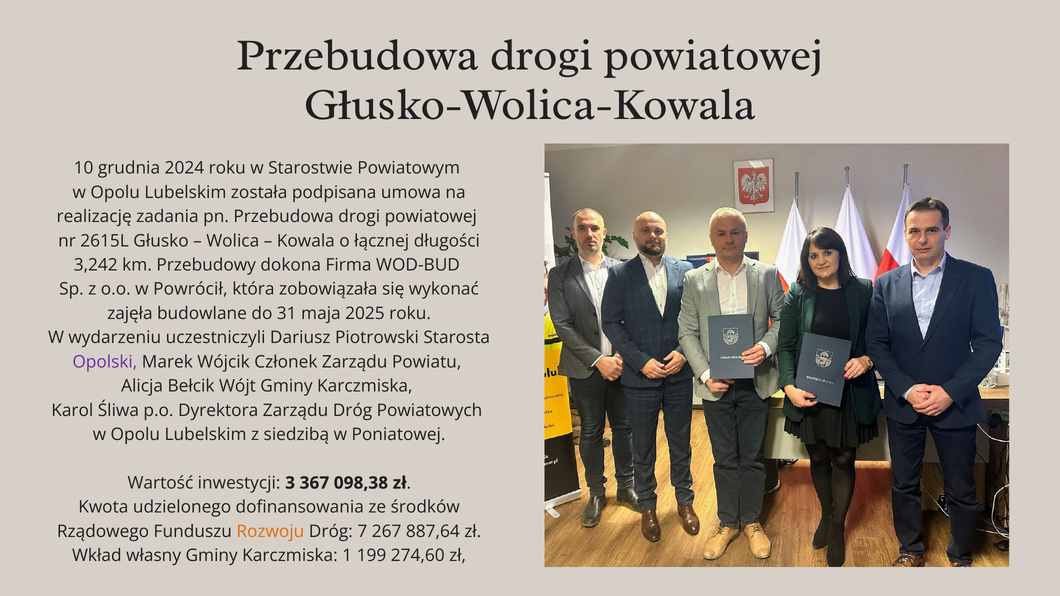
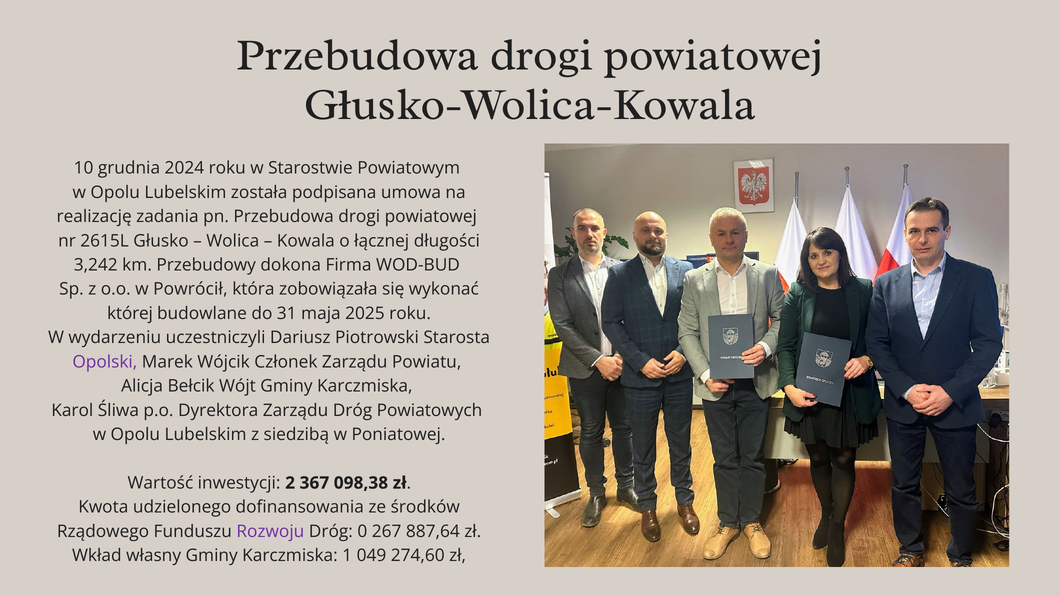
zajęła: zajęła -> której (130, 314)
3: 3 -> 2 (290, 483)
Rozwoju colour: orange -> purple (270, 532)
7: 7 -> 0 (362, 532)
199: 199 -> 049 (371, 556)
